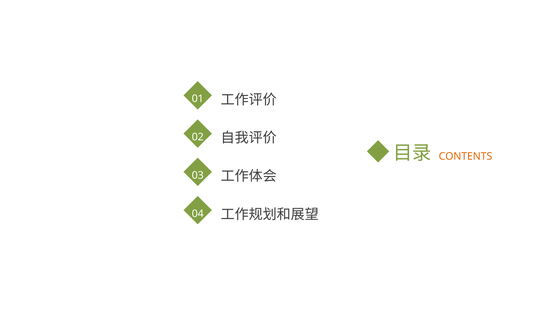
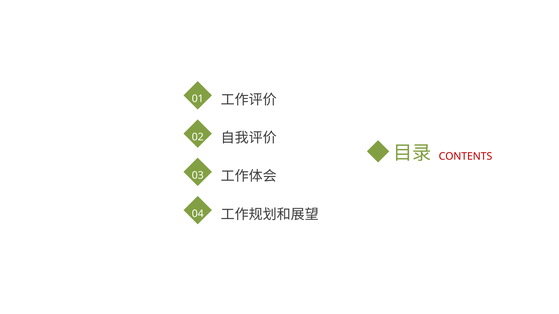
CONTENTS colour: orange -> red (465, 157)
